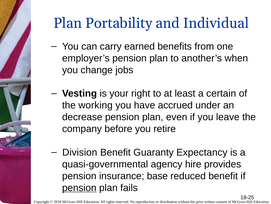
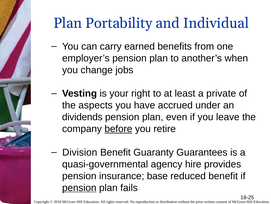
certain: certain -> private (221, 93)
working: working -> aspects (96, 105)
decrease: decrease -> dividends (82, 117)
before underline: none -> present (118, 128)
Expectancy: Expectancy -> Guarantees (202, 152)
